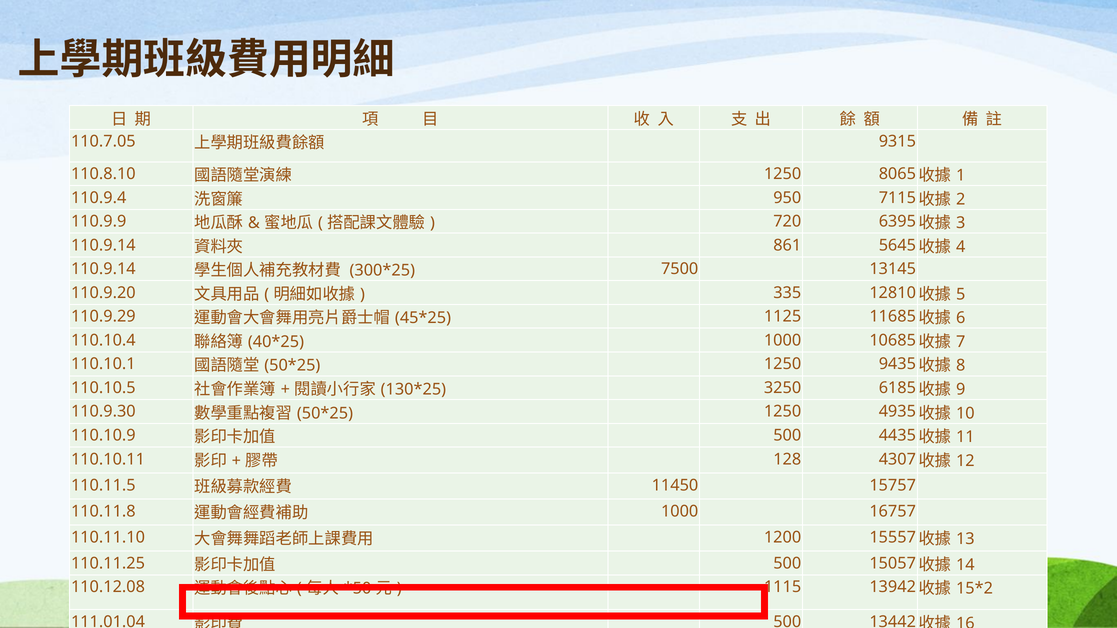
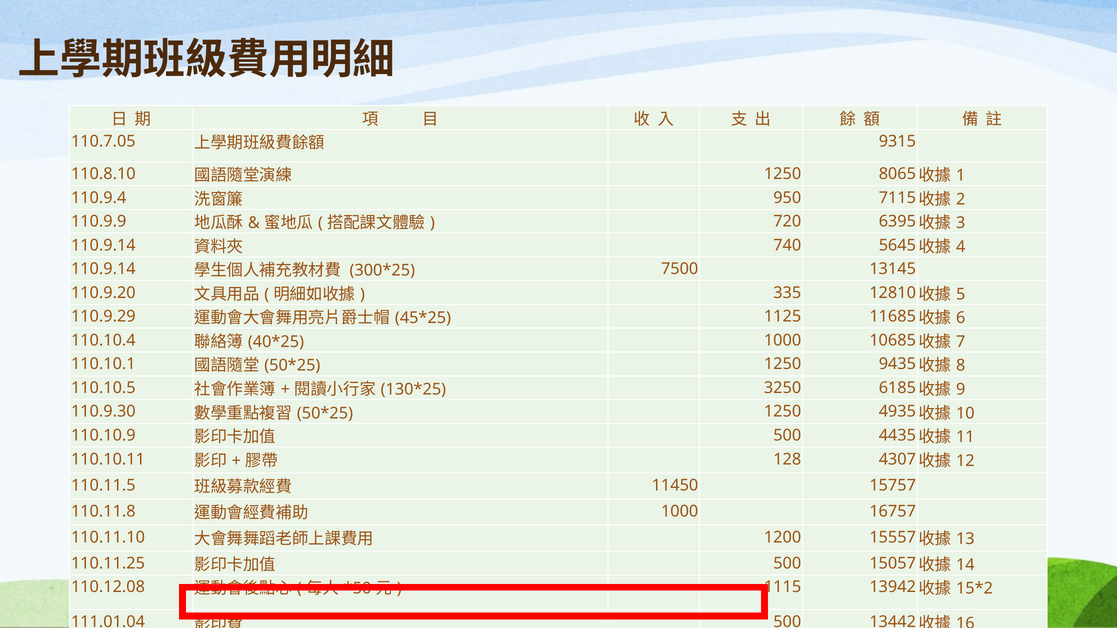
861: 861 -> 740 (787, 245)
